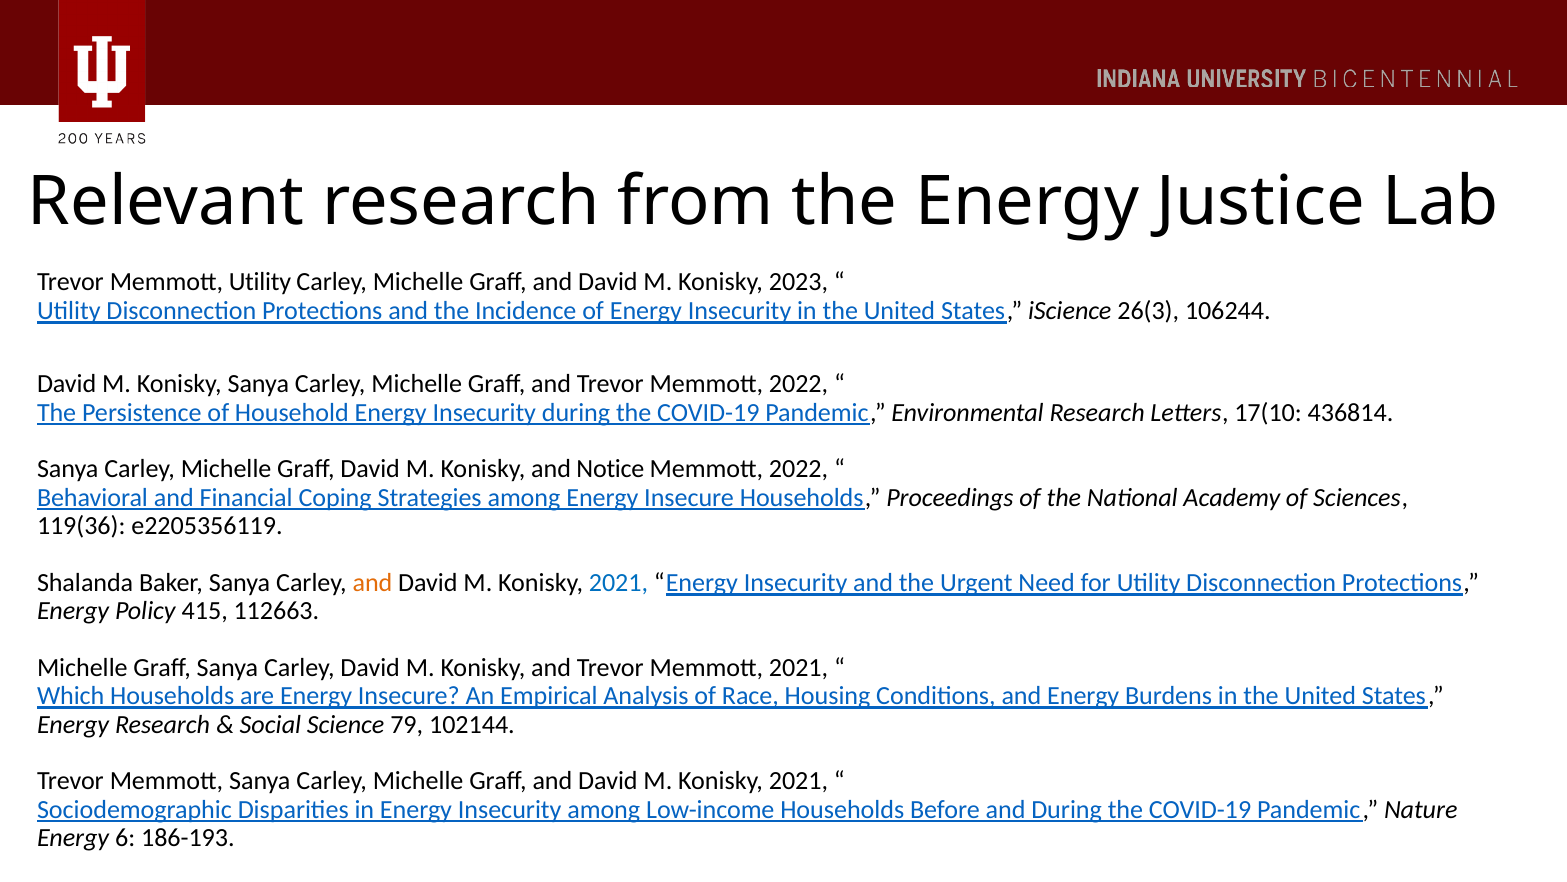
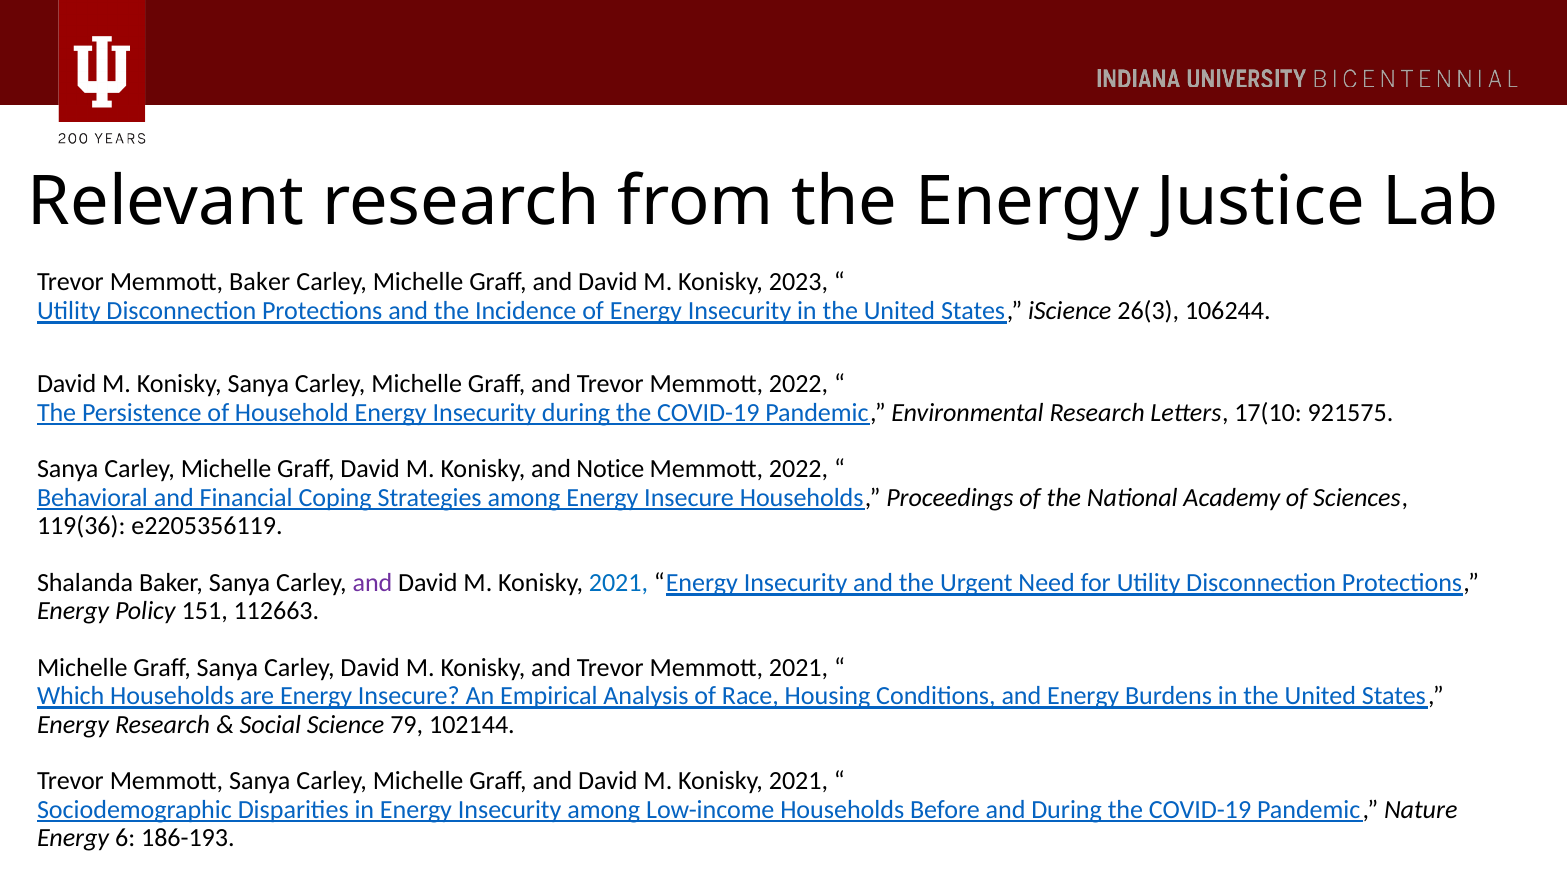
Memmott Utility: Utility -> Baker (260, 282)
436814: 436814 -> 921575 (1351, 412)
and colour: orange -> purple (372, 582)
415: 415 -> 151 (205, 611)
